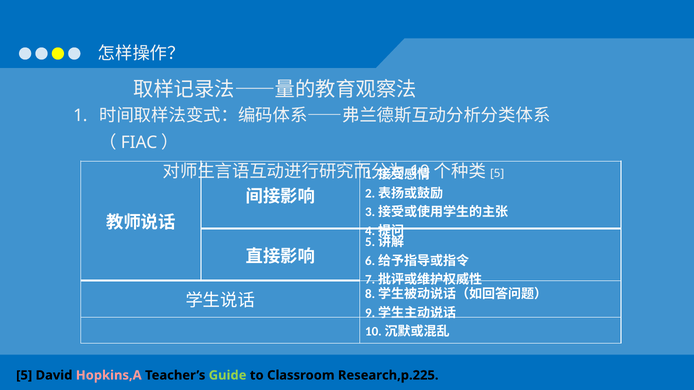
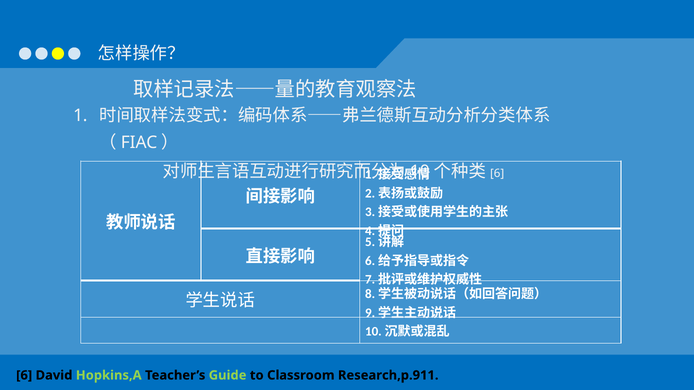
5: 5 -> 6 (497, 174)
5: 5 -> 6 (24, 376)
Hopkins,A colour: pink -> light green (109, 376)
Research,p.225: Research,p.225 -> Research,p.911 (388, 376)
